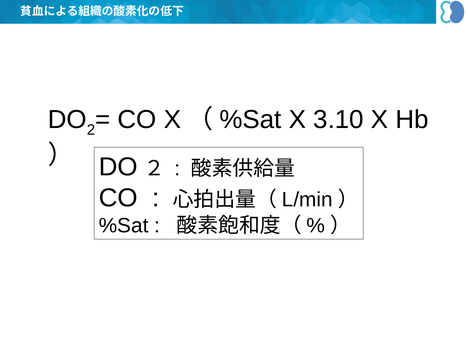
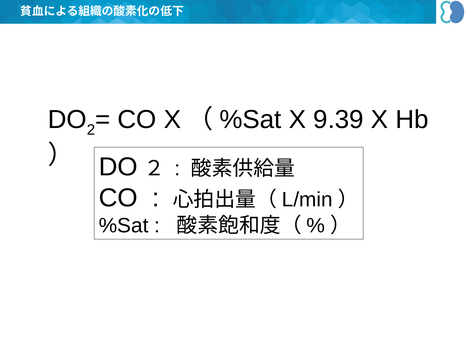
3.10: 3.10 -> 9.39 (339, 120)
